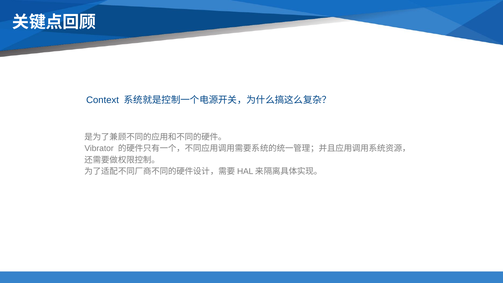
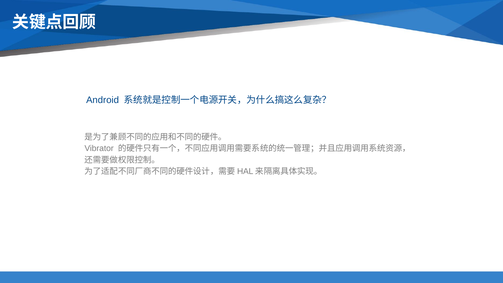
Context: Context -> Android (103, 100)
